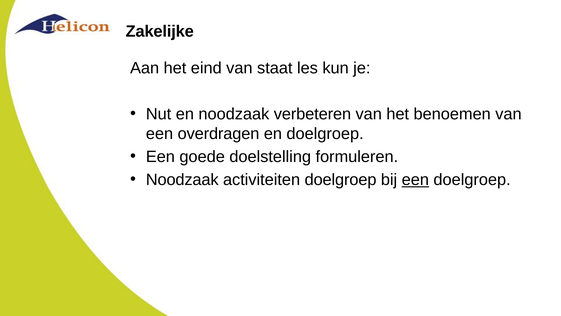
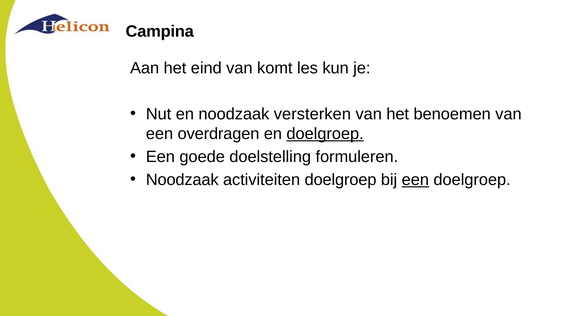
Zakelijke: Zakelijke -> Campina (160, 31)
staat: staat -> komt (275, 68)
verbeteren: verbeteren -> versterken (312, 114)
doelgroep underline: none -> present (325, 134)
